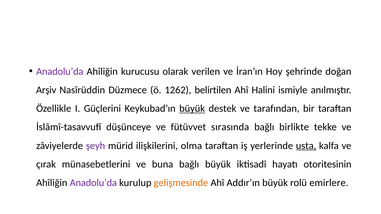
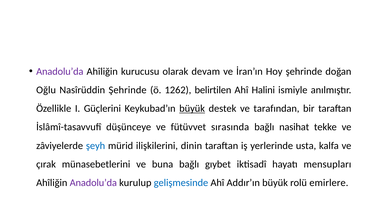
verilen: verilen -> devam (206, 72)
Arşiv: Arşiv -> Oğlu (46, 90)
Nasîrüddin Düzmece: Düzmece -> Şehrinde (128, 90)
birlikte: birlikte -> nasihat (294, 127)
şeyh colour: purple -> blue (96, 146)
olma: olma -> dinin (191, 146)
usta underline: present -> none (306, 146)
bağlı büyük: büyük -> gıybet (218, 164)
otoritesinin: otoritesinin -> mensupları (327, 164)
gelişmesinde colour: orange -> blue (181, 183)
